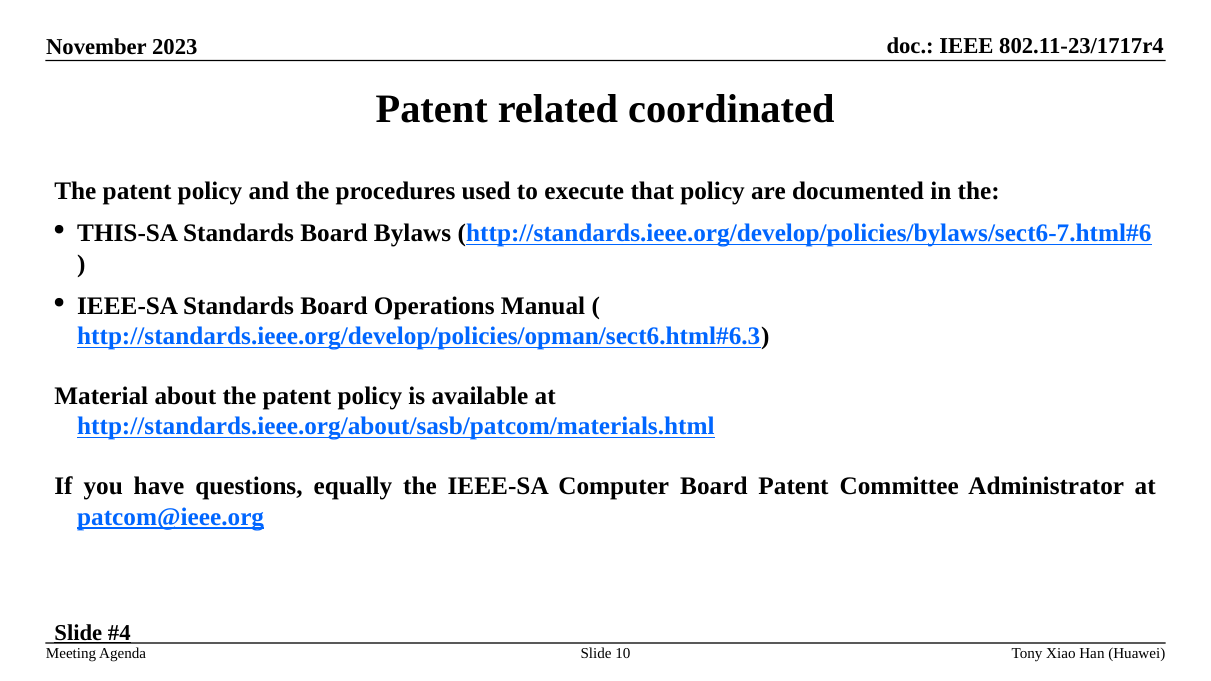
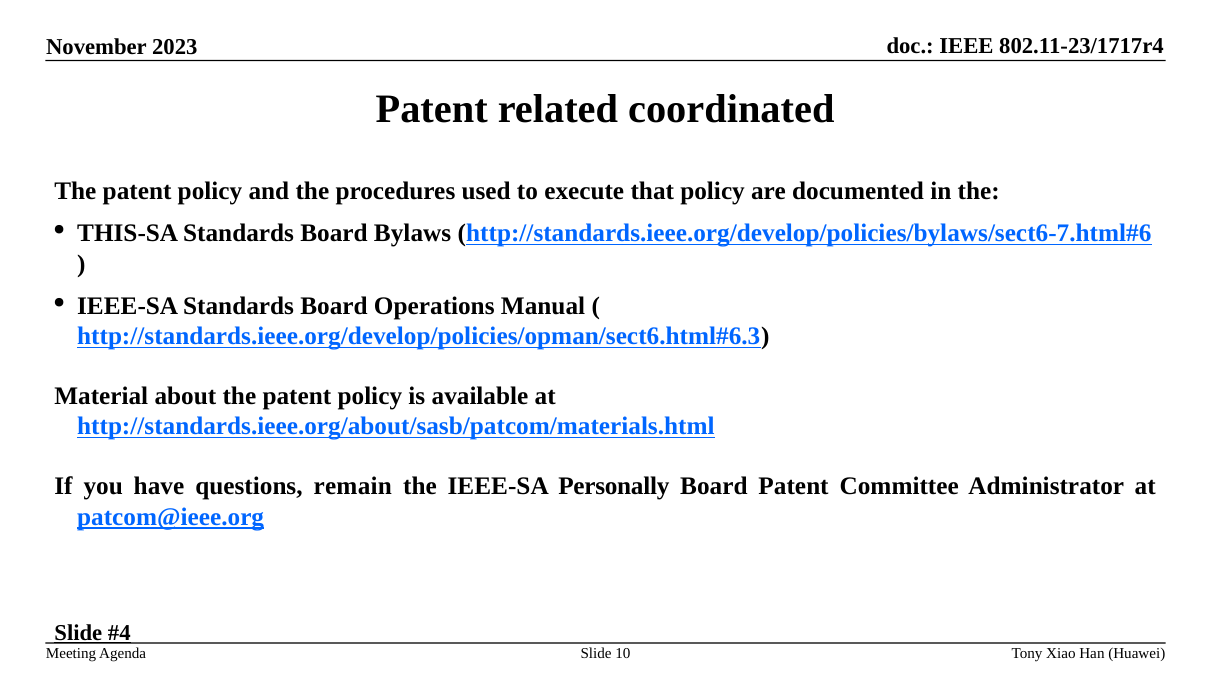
equally: equally -> remain (353, 487)
Computer: Computer -> Personally (614, 487)
